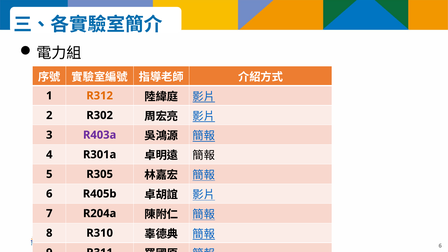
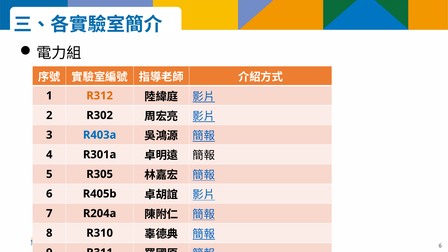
R403a colour: purple -> blue (100, 135)
